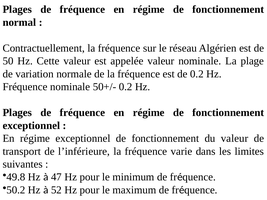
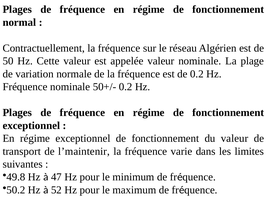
l’inférieure: l’inférieure -> l’maintenir (84, 151)
